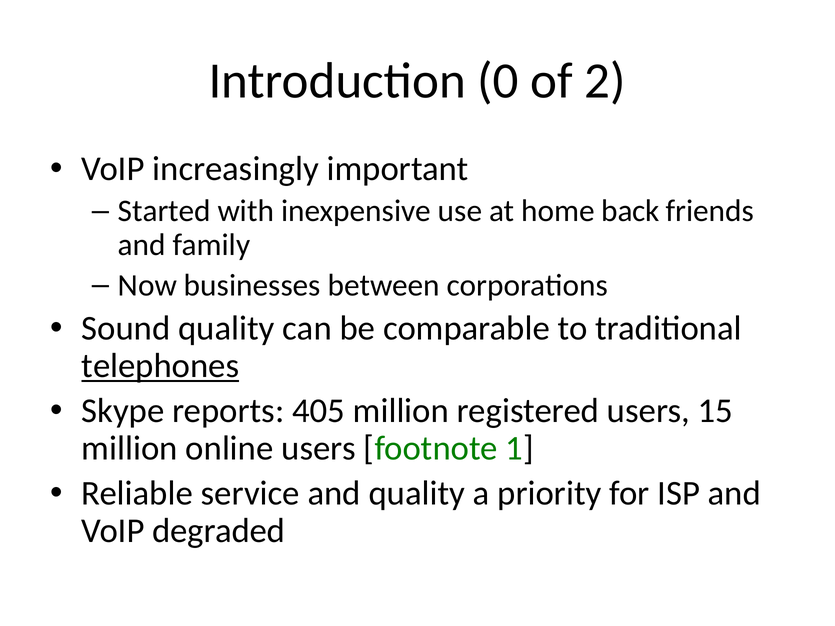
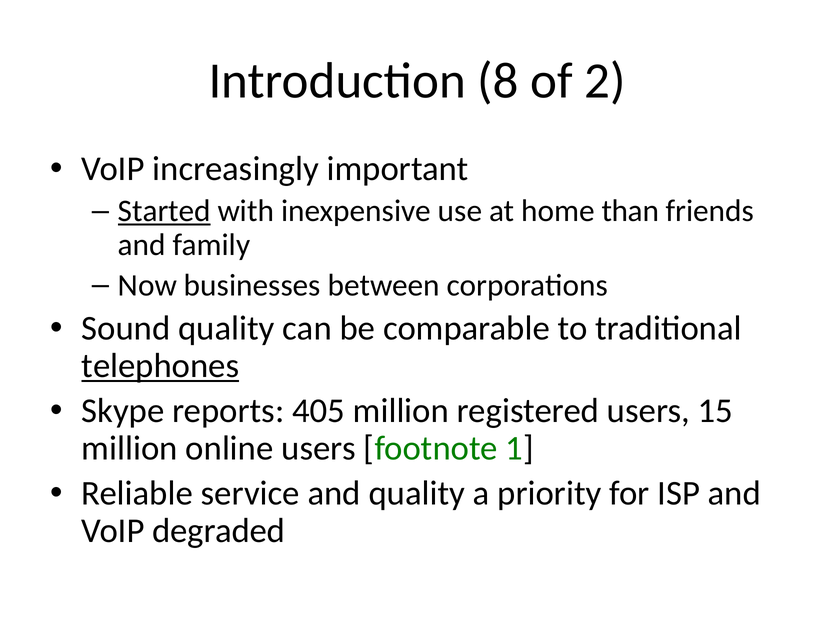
0: 0 -> 8 (498, 81)
Started underline: none -> present (164, 211)
back: back -> than (630, 211)
